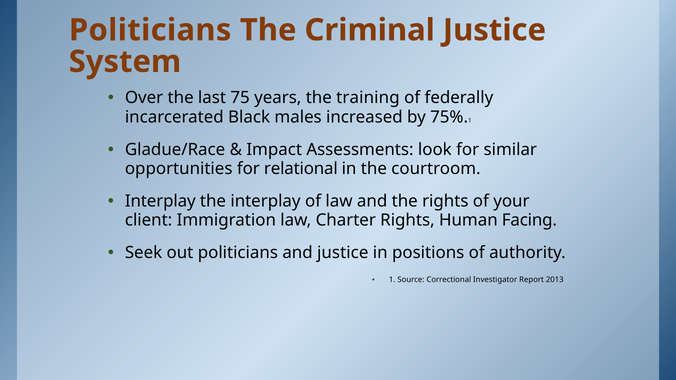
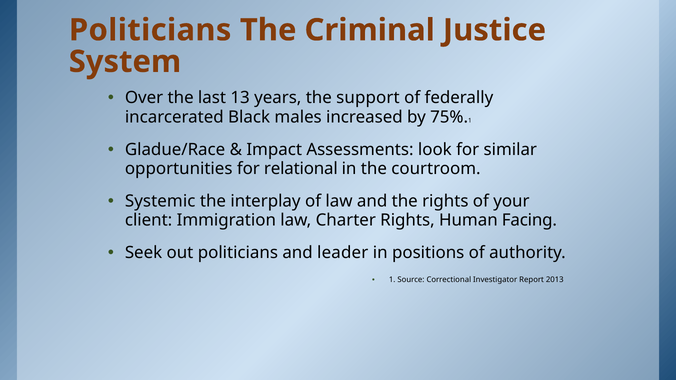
75: 75 -> 13 (240, 98)
training: training -> support (368, 98)
Interplay: Interplay -> Systemic (160, 201)
and justice: justice -> leader (343, 253)
